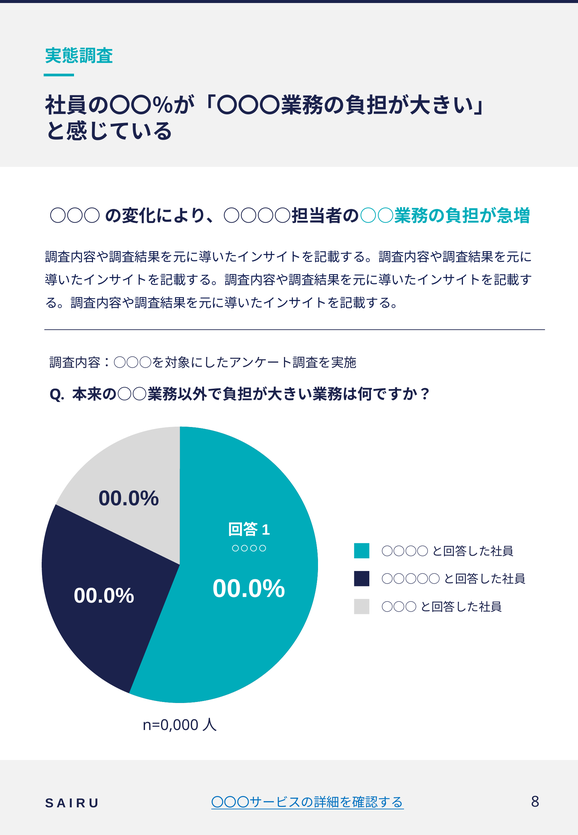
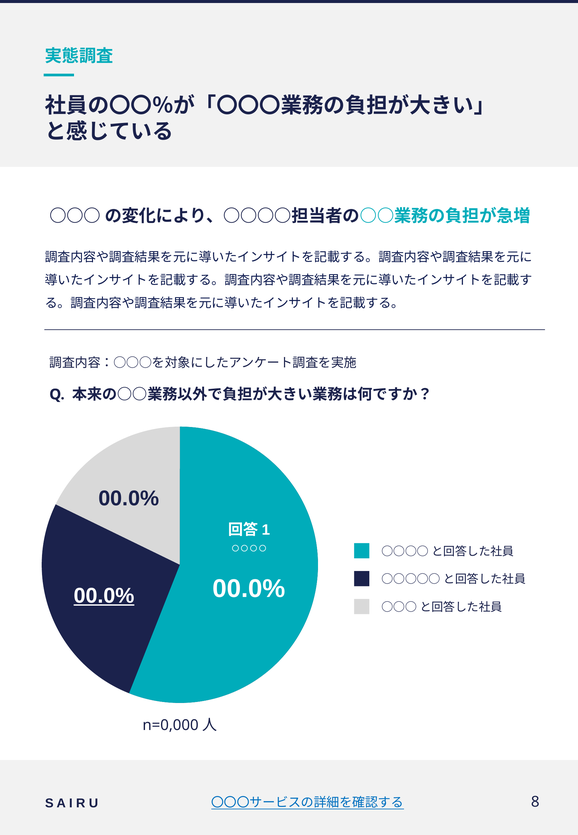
00.0% underline: none -> present (104, 596)
